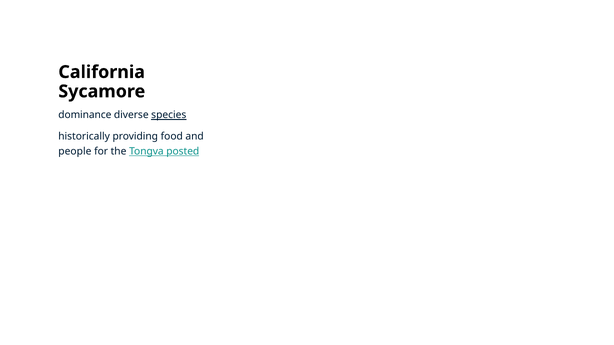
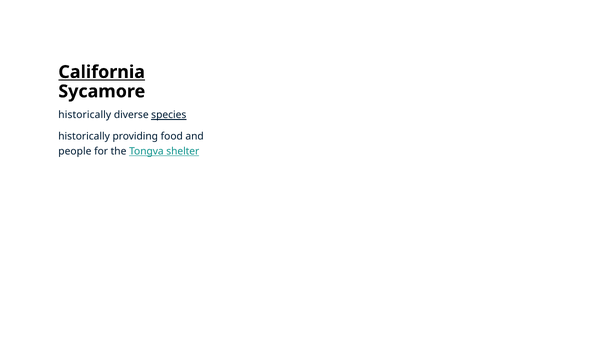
California underline: none -> present (102, 72)
dominance: dominance -> historically (85, 115)
posted: posted -> shelter (183, 151)
